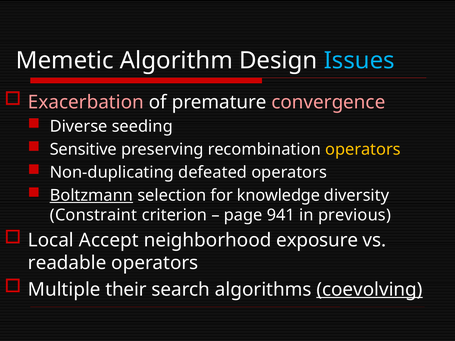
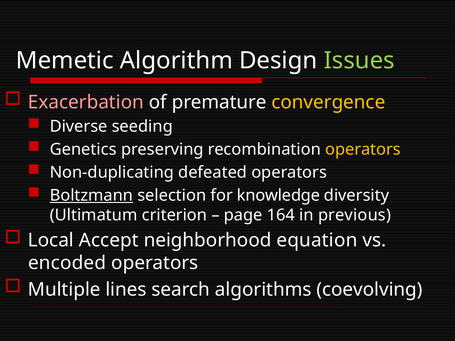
Issues colour: light blue -> light green (359, 61)
convergence colour: pink -> yellow (328, 102)
Sensitive: Sensitive -> Genetics (83, 149)
Constraint: Constraint -> Ultimatum (94, 215)
941: 941 -> 164 (281, 215)
exposure: exposure -> equation (317, 240)
readable: readable -> encoded (67, 263)
their: their -> lines (126, 290)
coevolving underline: present -> none (370, 290)
